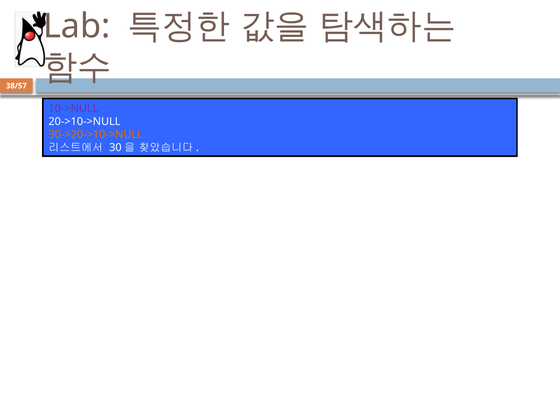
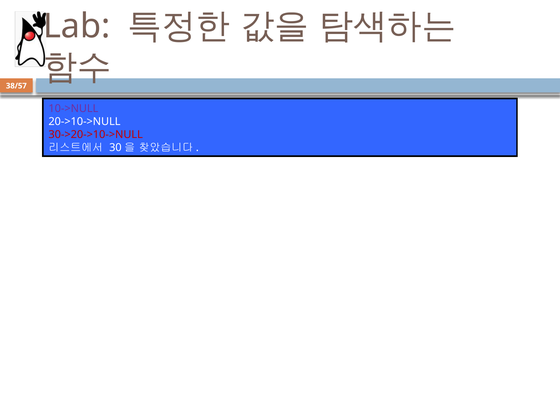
30->20->10->NULL colour: orange -> red (96, 135)
